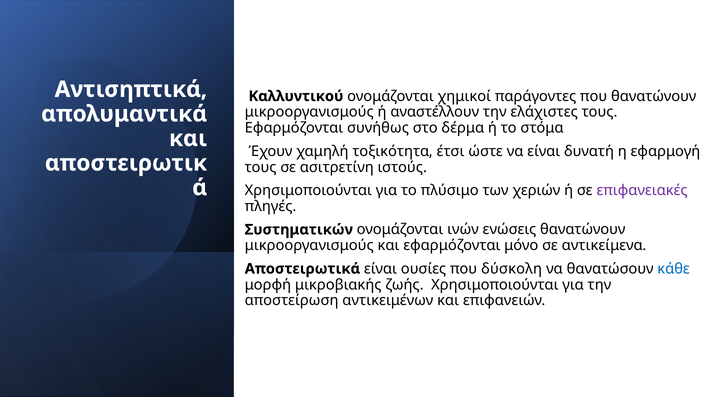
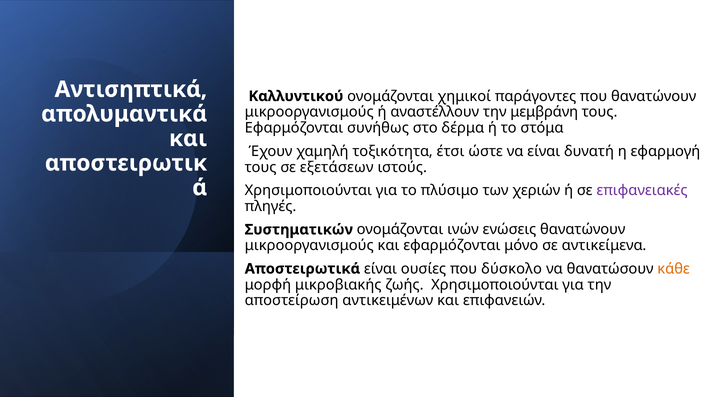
ελάχιστες: ελάχιστες -> μεμβράνη (544, 112)
ασιτρετίνη: ασιτρετίνη -> εξετάσεων (337, 167)
δύσκολη: δύσκολη -> δύσκολο (512, 269)
κάθε colour: blue -> orange (674, 269)
